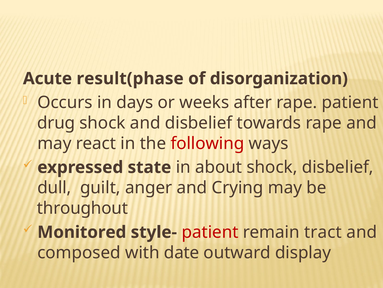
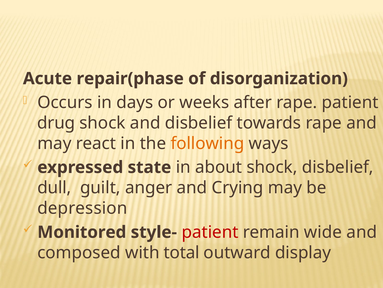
result(phase: result(phase -> repair(phase (130, 78)
following colour: red -> orange (207, 143)
throughout: throughout -> depression (82, 208)
tract: tract -> wide (323, 232)
date: date -> total (182, 252)
